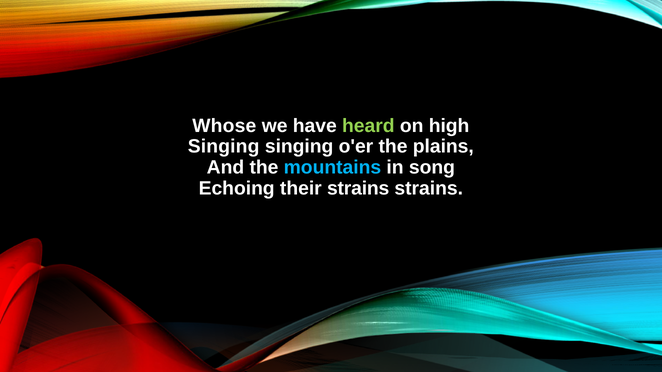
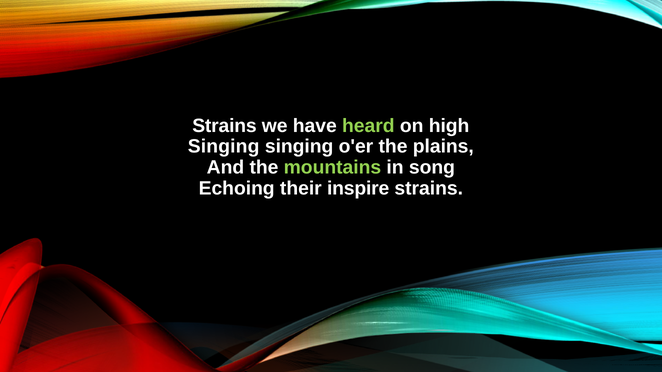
Whose: Whose -> Strains (224, 126)
mountains colour: light blue -> light green (332, 168)
their strains: strains -> inspire (358, 188)
